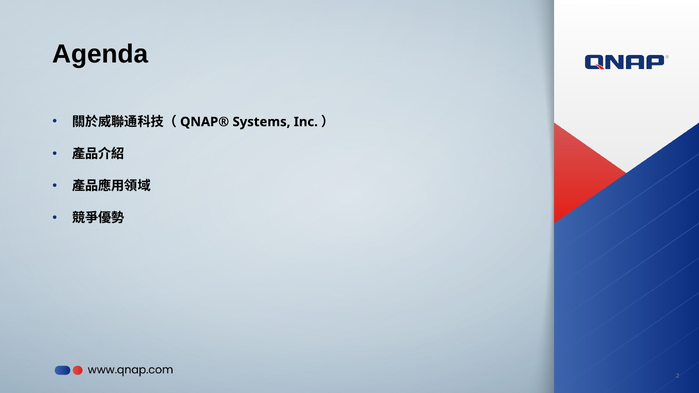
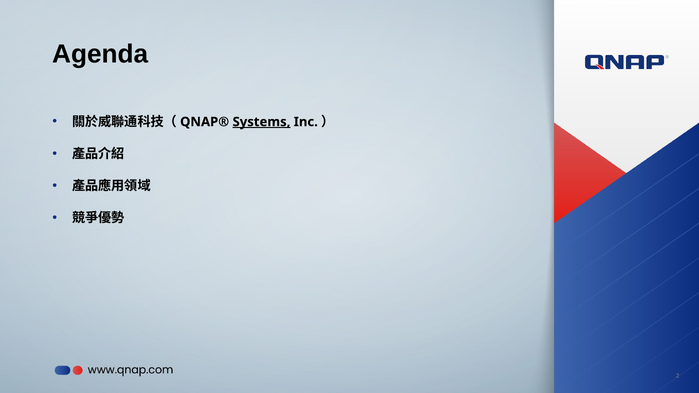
Systems underline: none -> present (261, 122)
